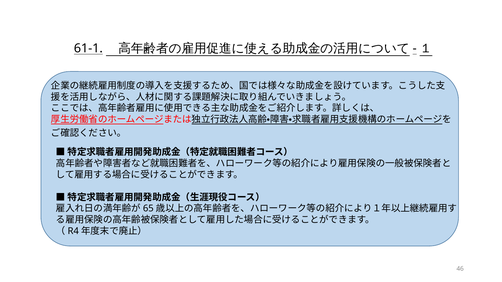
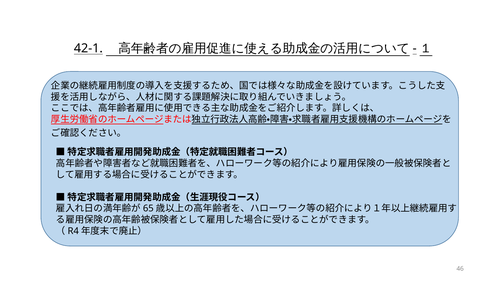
61-1: 61-1 -> 42-1 (88, 49)
